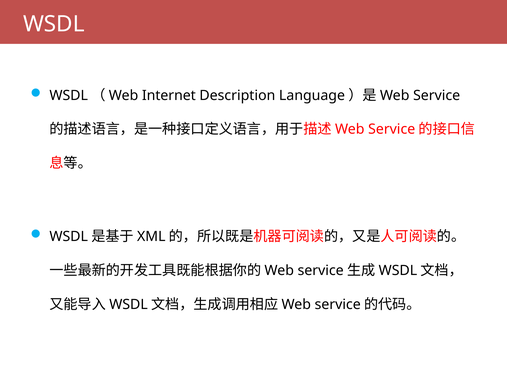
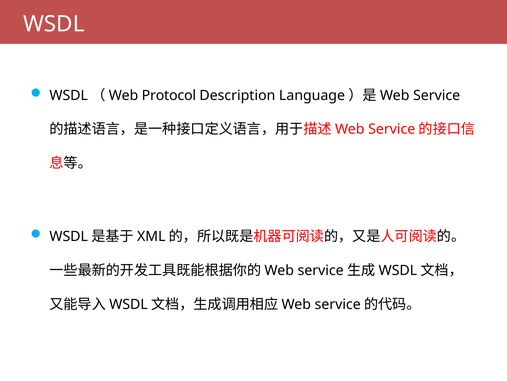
Internet: Internet -> Protocol (169, 95)
